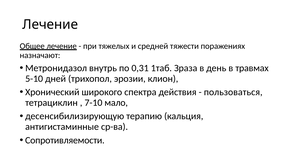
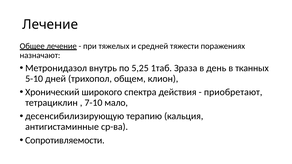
0,31: 0,31 -> 5,25 (140, 68)
травмах: травмах -> тканных (252, 68)
эрозии: эрозии -> общем (130, 79)
пользоваться: пользоваться -> приобретают (233, 92)
